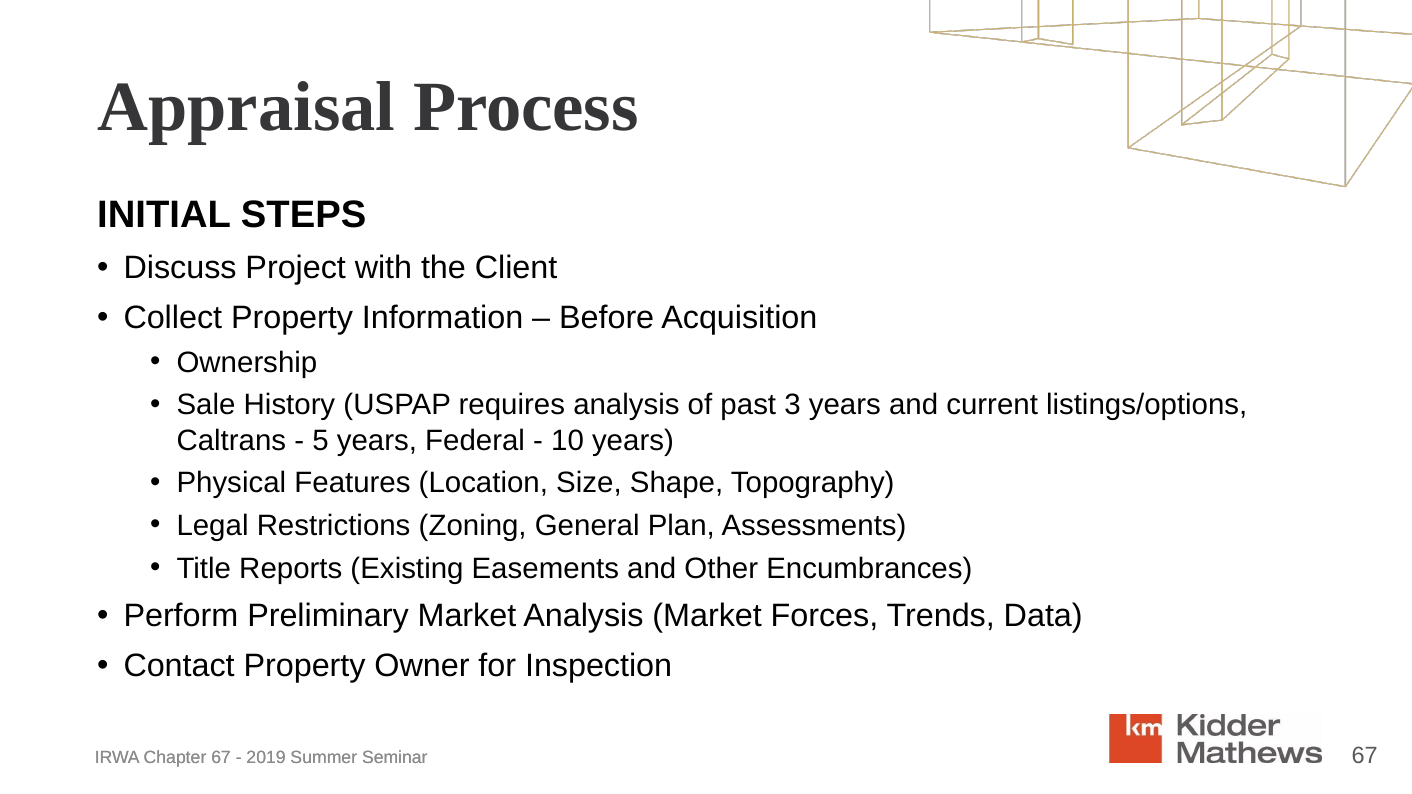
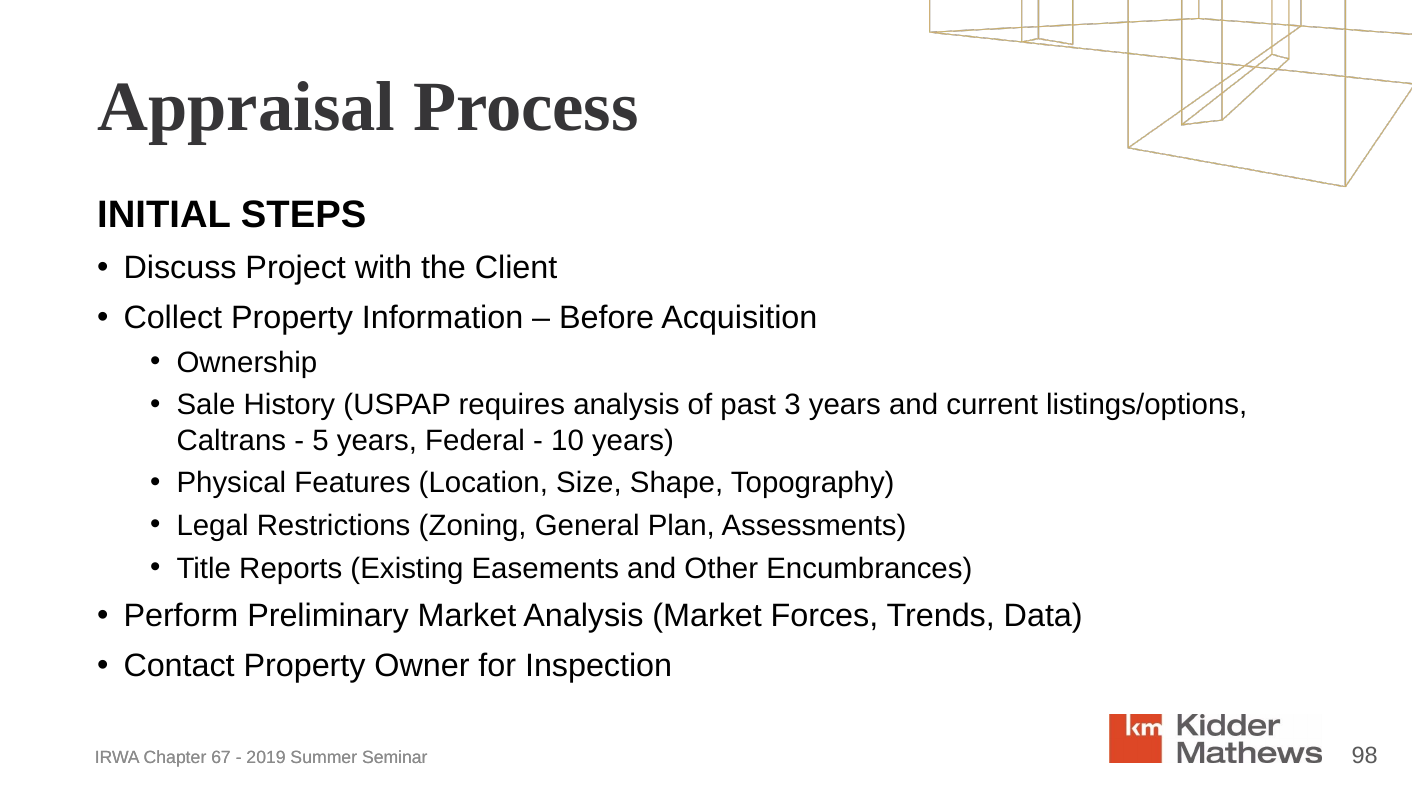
67: 67 -> 98 (1365, 756)
